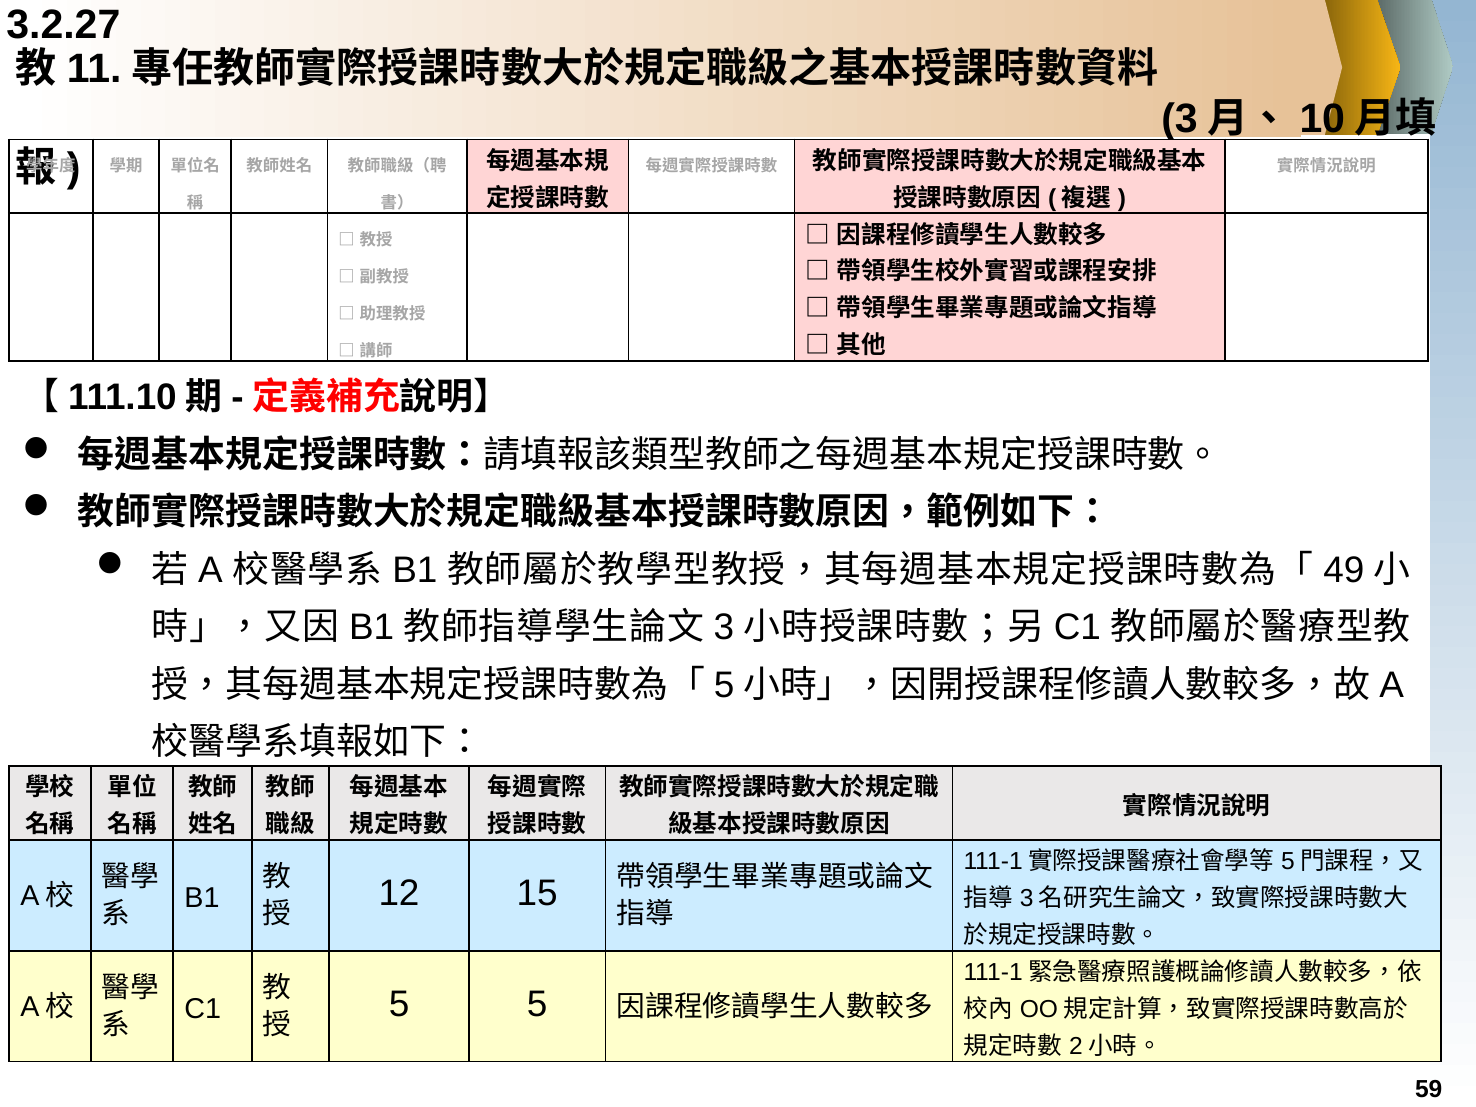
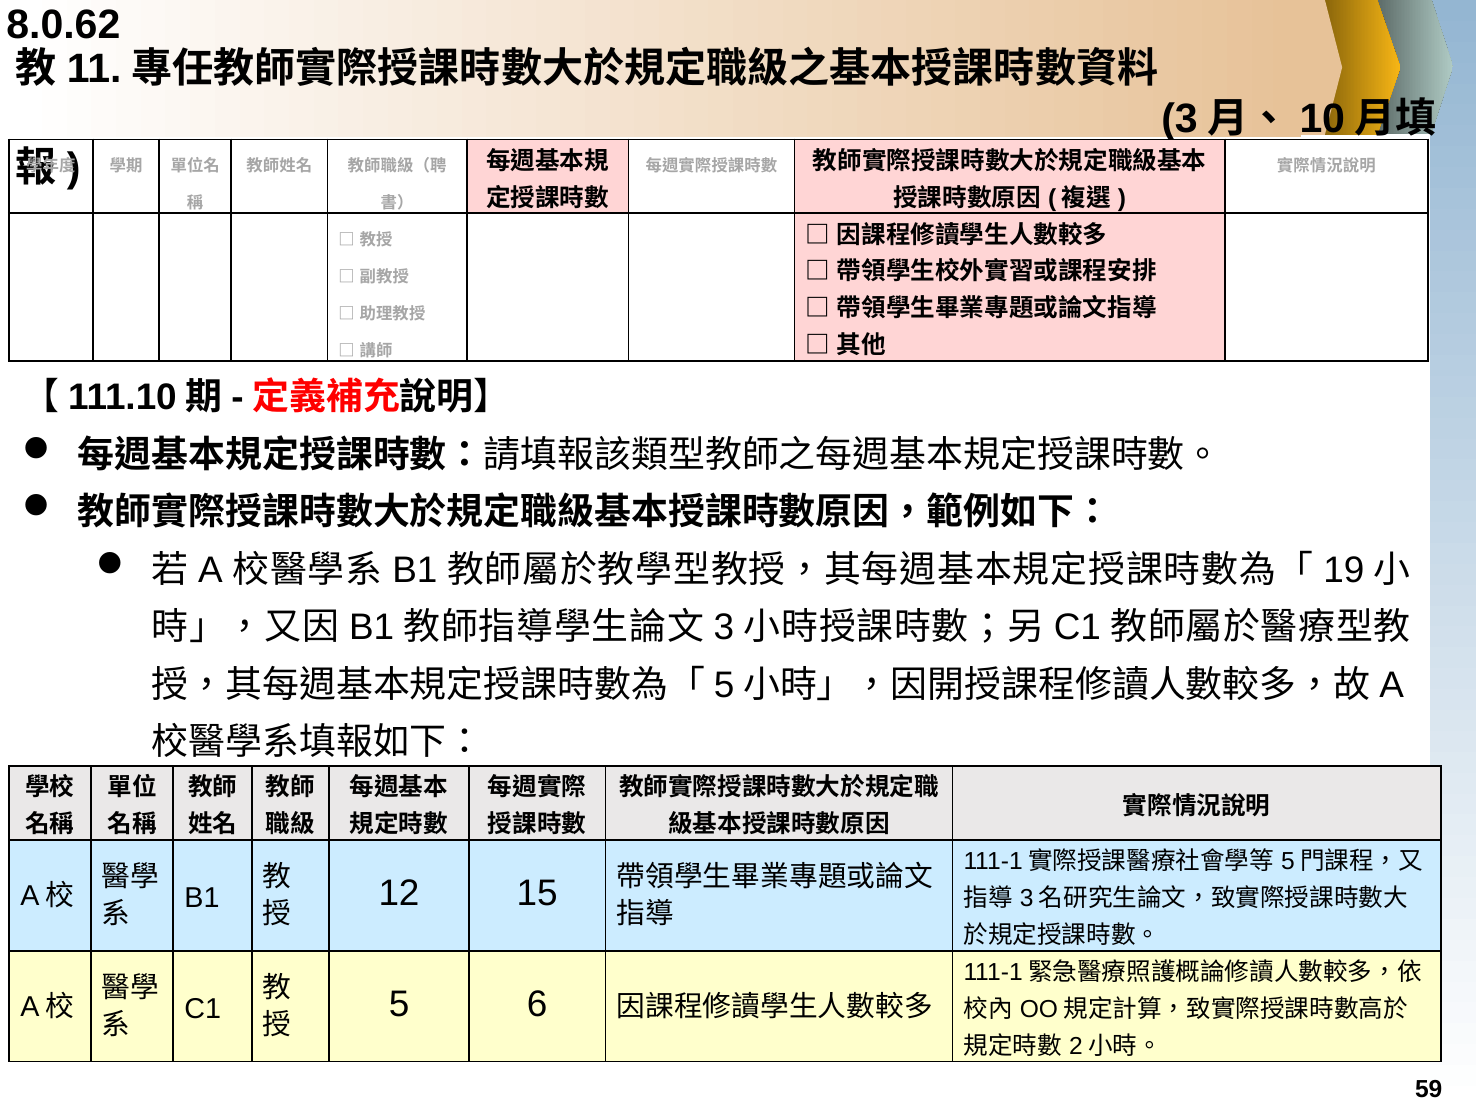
3.2.27: 3.2.27 -> 8.0.62 (63, 25)
49: 49 -> 19 (1344, 570)
5 5: 5 -> 6 (537, 1005)
